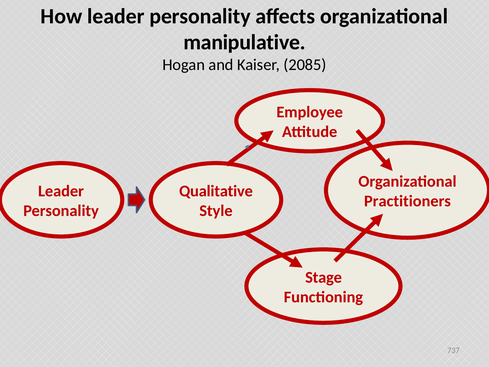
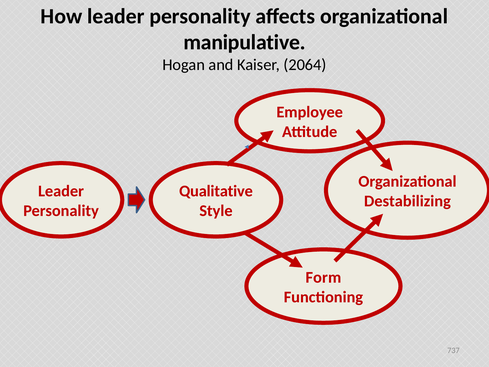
2085: 2085 -> 2064 (305, 65)
Practitioners: Practitioners -> Destabilizing (407, 201)
Stage: Stage -> Form (323, 277)
